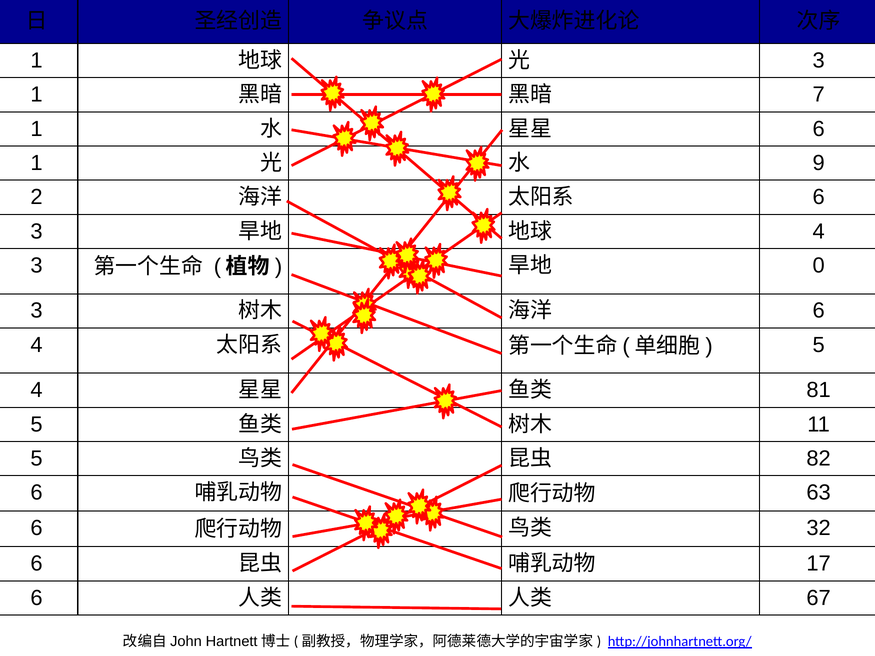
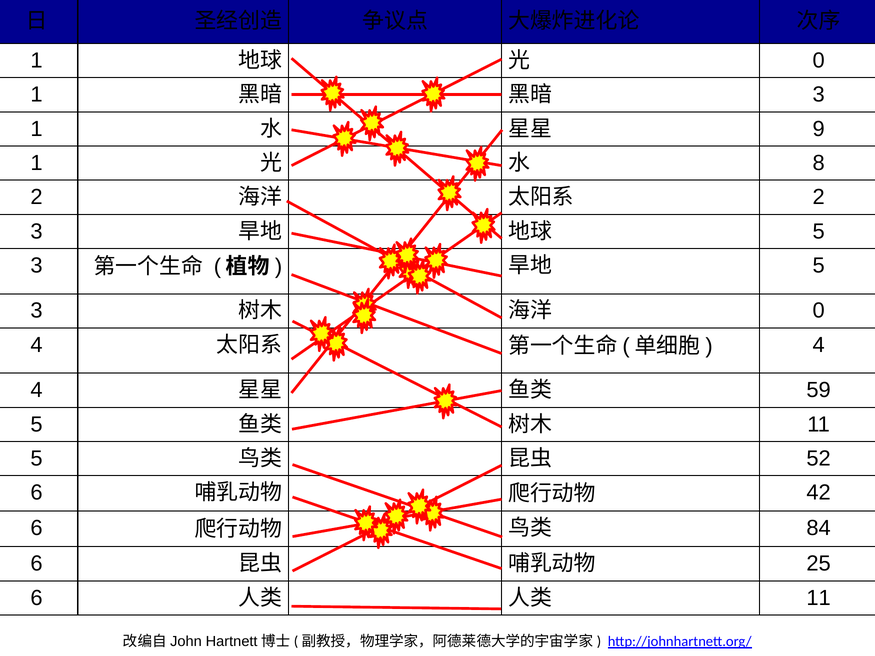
3: 3 -> 0 (819, 61)
7: 7 -> 3 (819, 95)
6: 6 -> 9 (819, 129)
9: 9 -> 8 (819, 163)
6: 6 -> 2 (819, 197)
4: 4 -> 5 (819, 231)
0: 0 -> 5 (819, 266)
6: 6 -> 0 (819, 311)
5: 5 -> 4 (819, 345)
81: 81 -> 59 (819, 390)
82: 82 -> 52 (819, 459)
63: 63 -> 42 (819, 493)
32: 32 -> 84 (819, 528)
17: 17 -> 25 (819, 564)
67: 67 -> 11 (819, 598)
